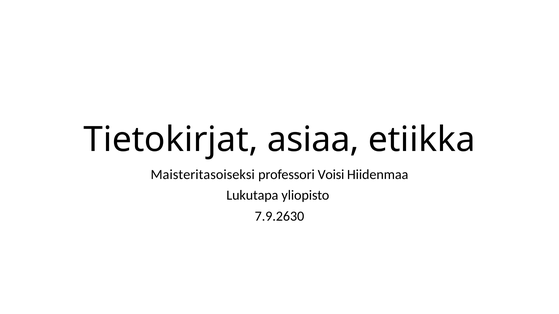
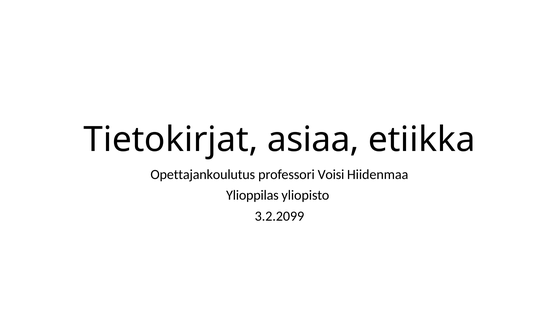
Maisteritasoiseksi: Maisteritasoiseksi -> Opettajankoulutus (203, 175)
Lukutapa: Lukutapa -> Ylioppilas (252, 196)
7.9.2630: 7.9.2630 -> 3.2.2099 (279, 217)
